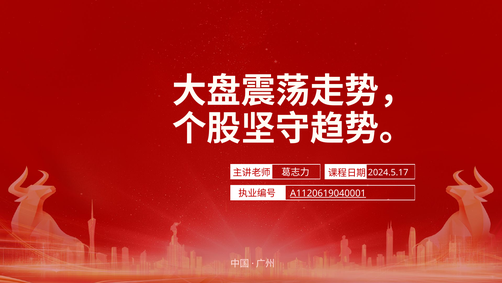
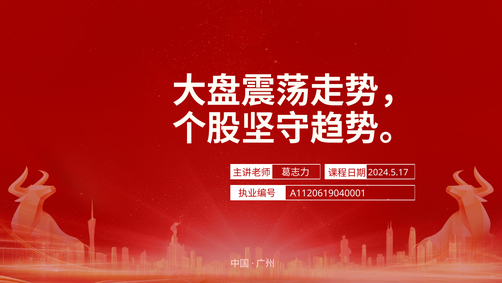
A1120619040001 underline: present -> none (328, 193)
